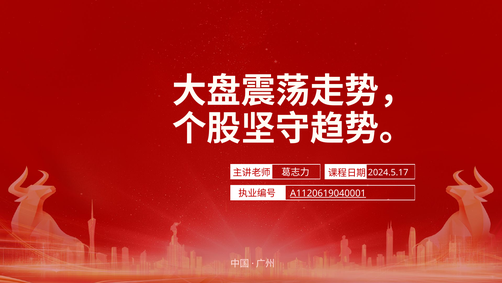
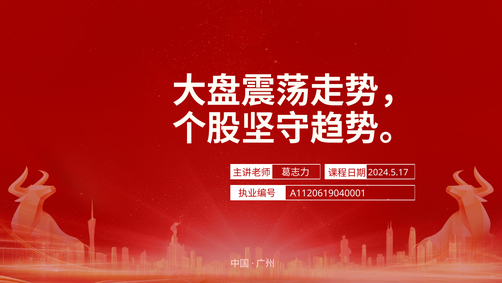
A1120619040001 underline: present -> none (328, 193)
